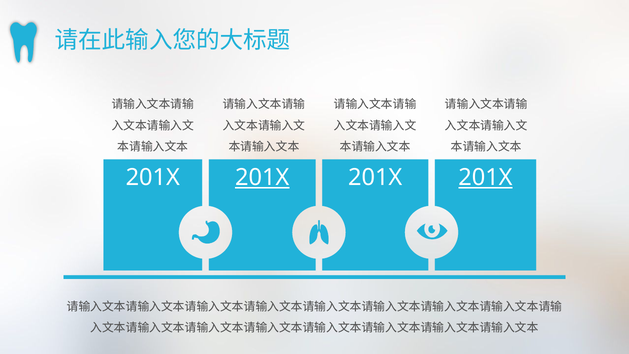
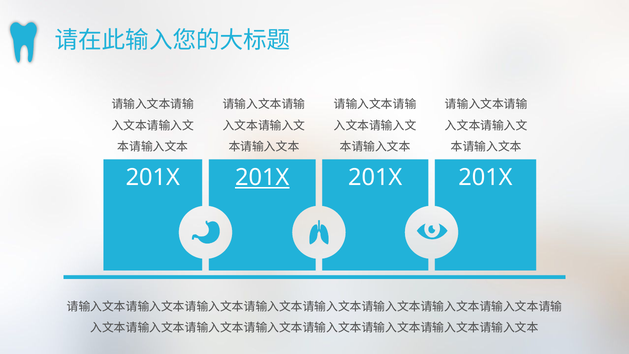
201X underline: present -> none (485, 177)
